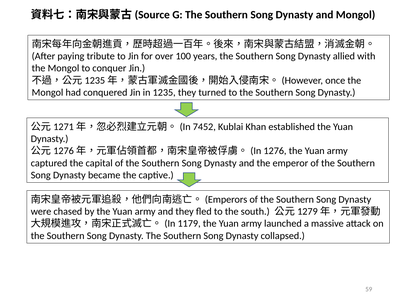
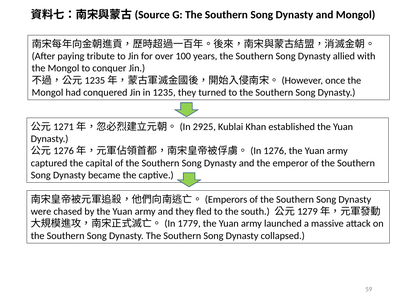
7452: 7452 -> 2925 (204, 127)
1179: 1179 -> 1779 (189, 224)
